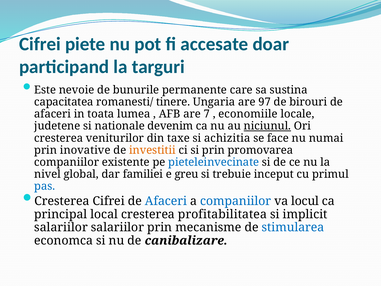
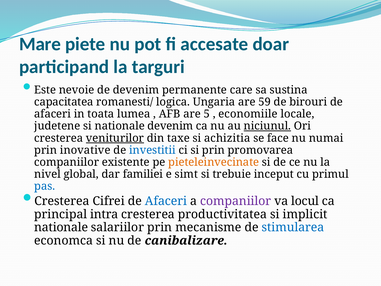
Cifrei: Cifrei -> Mare (40, 44)
de bunurile: bunurile -> devenim (136, 90)
tinere: tinere -> logica (173, 102)
97: 97 -> 59 (265, 102)
7: 7 -> 5 (207, 114)
veniturilor underline: none -> present (115, 138)
investitii colour: orange -> blue (152, 150)
pieteleinvecinate colour: blue -> orange (214, 162)
greu: greu -> simt (186, 174)
companiilor colour: blue -> purple (236, 201)
local: local -> intra (104, 214)
profitabilitatea: profitabilitatea -> productivitatea (223, 214)
salariilor: salariilor -> nationale (61, 227)
